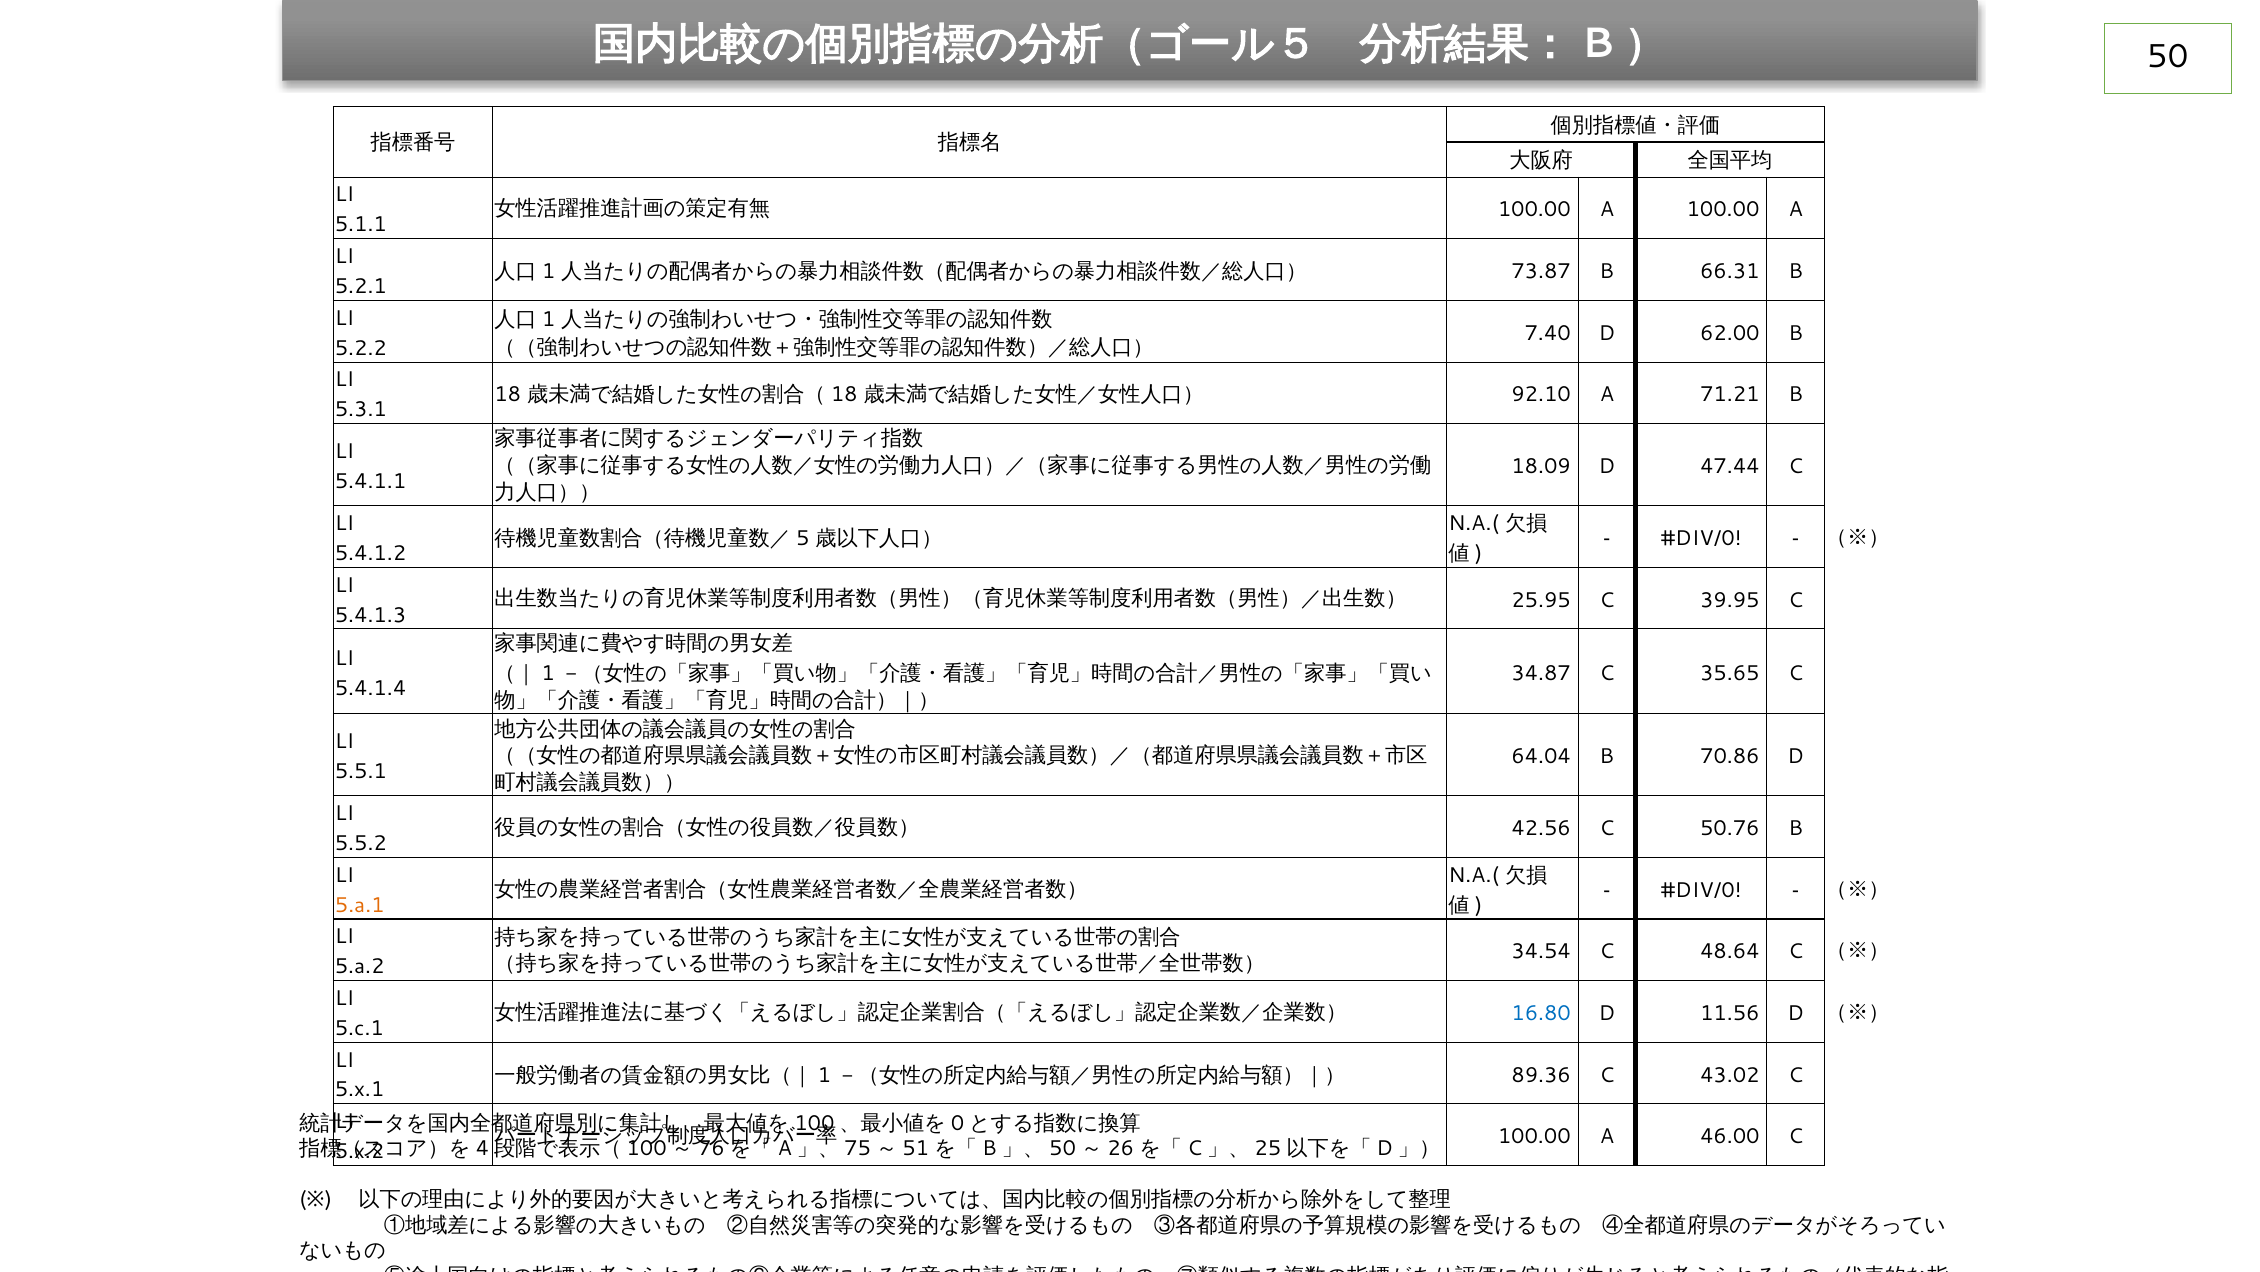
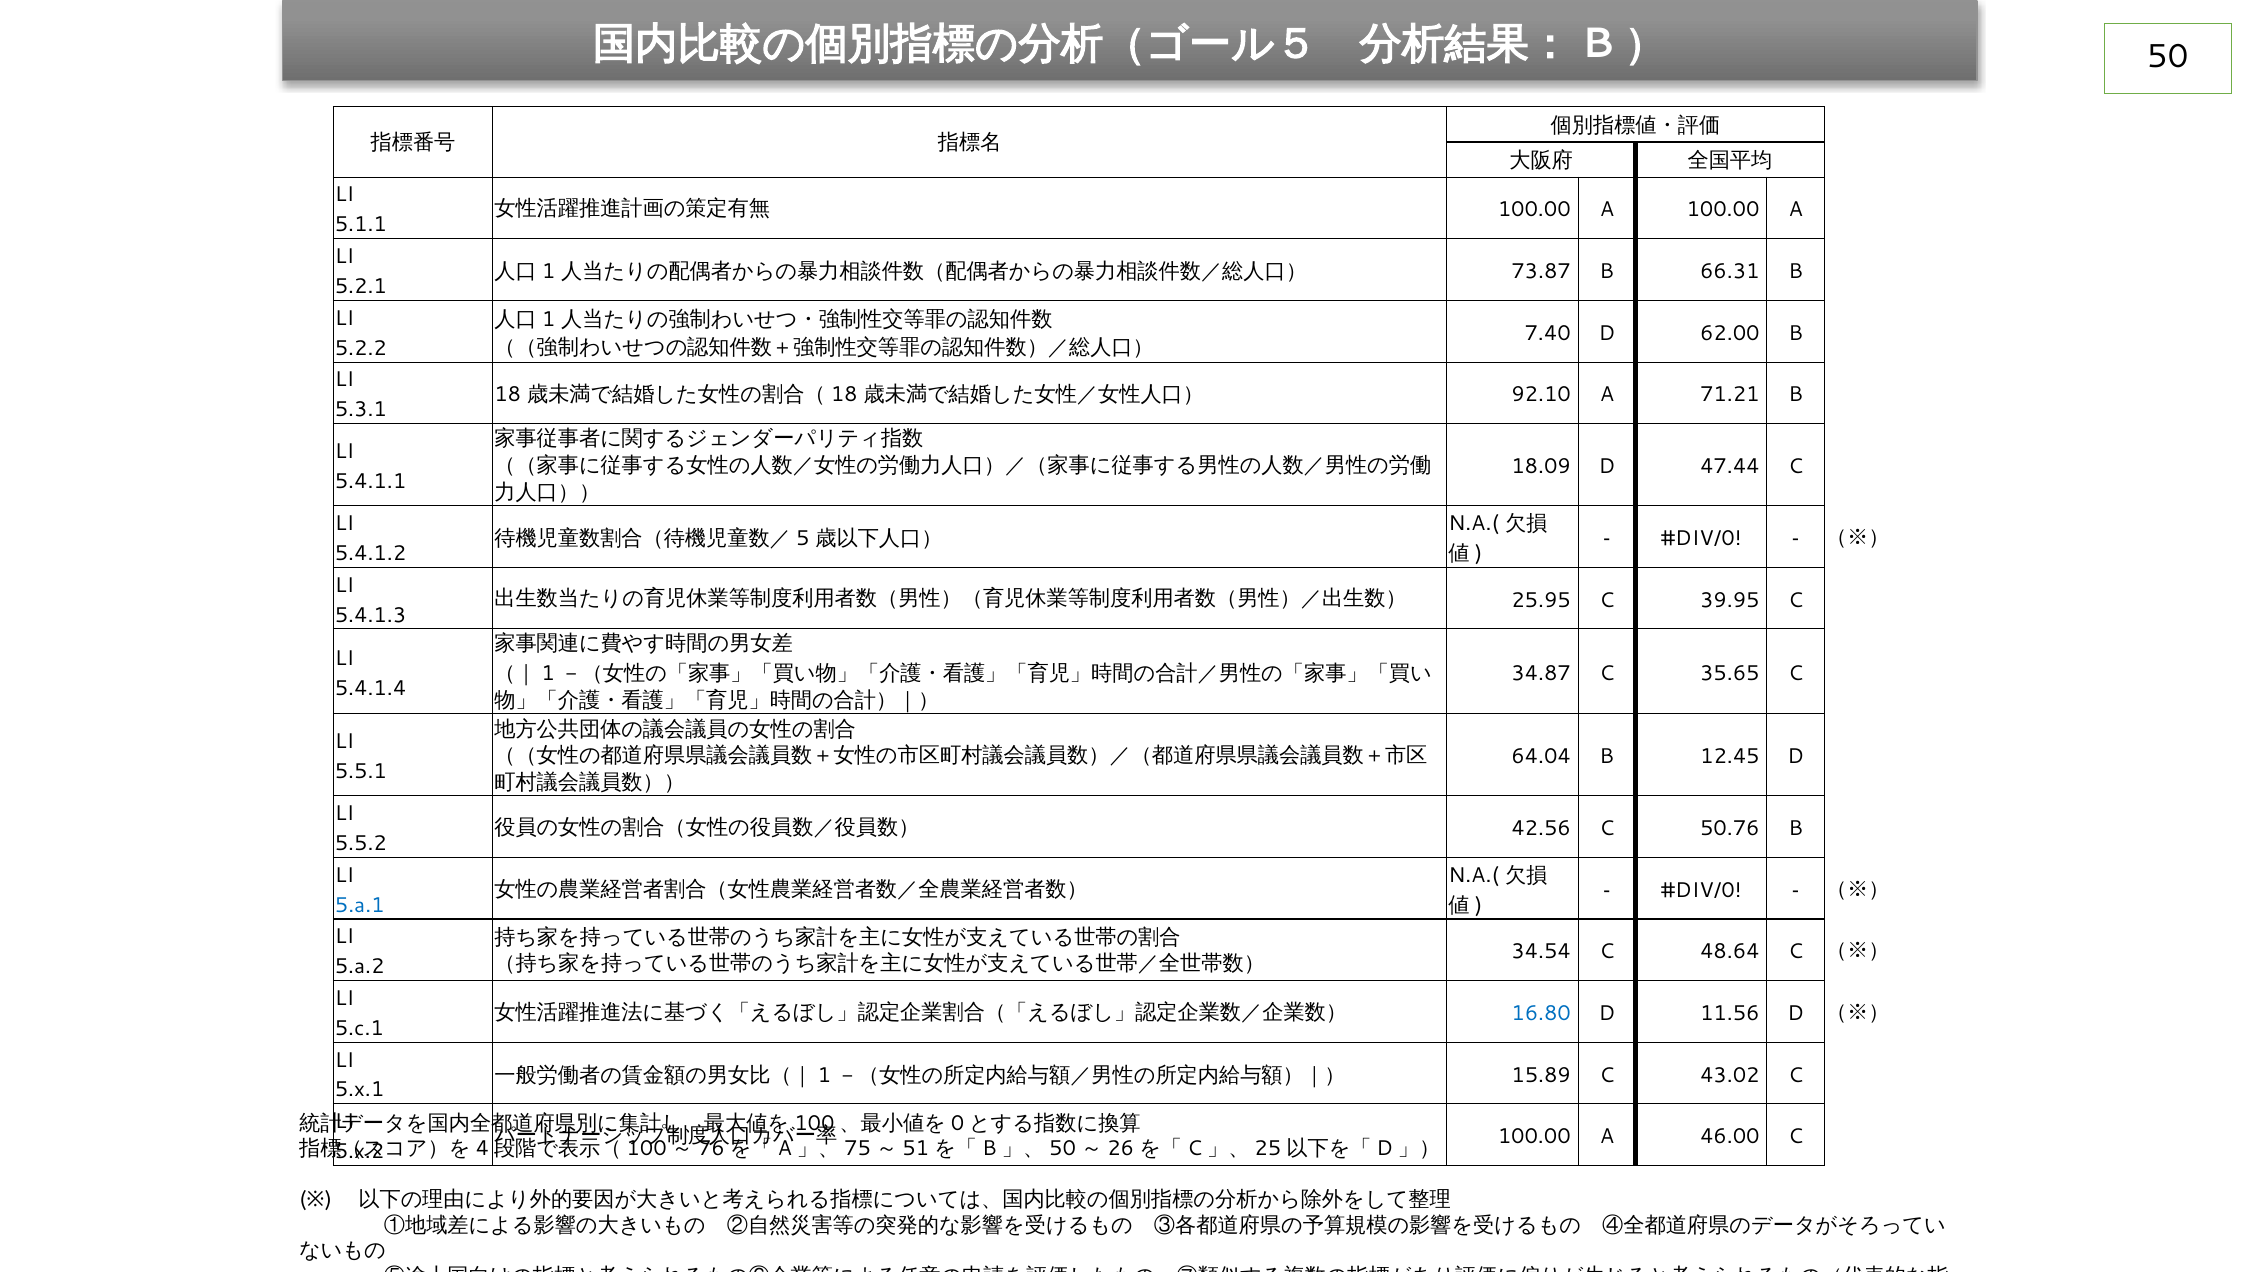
70.86: 70.86 -> 12.45 (1730, 756)
5.a.1 colour: orange -> blue (360, 905)
89.36: 89.36 -> 15.89 (1541, 1074)
